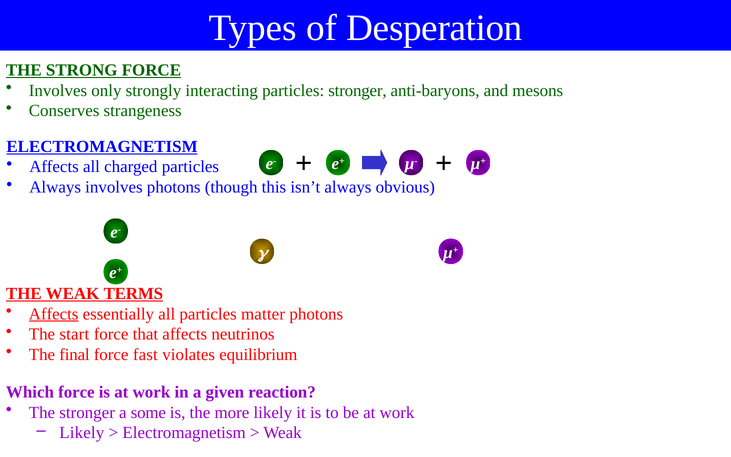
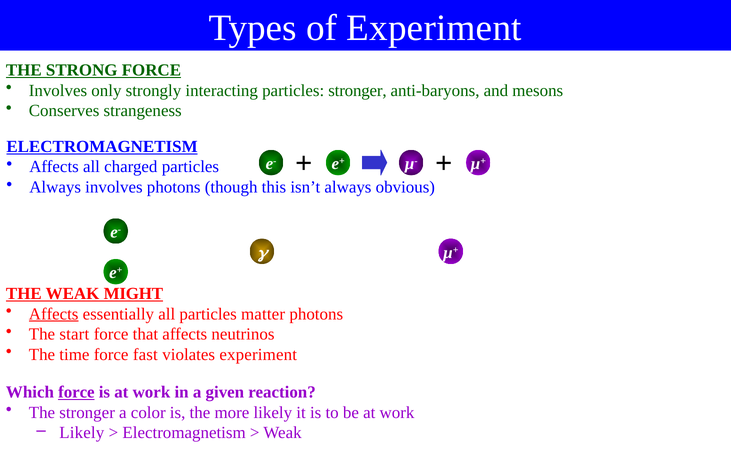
of Desperation: Desperation -> Experiment (434, 28)
TERMS: TERMS -> MIGHT (133, 294)
final: final -> time (74, 354)
violates equilibrium: equilibrium -> experiment (258, 354)
force underline: none -> present (76, 392)
some: some -> color (148, 412)
